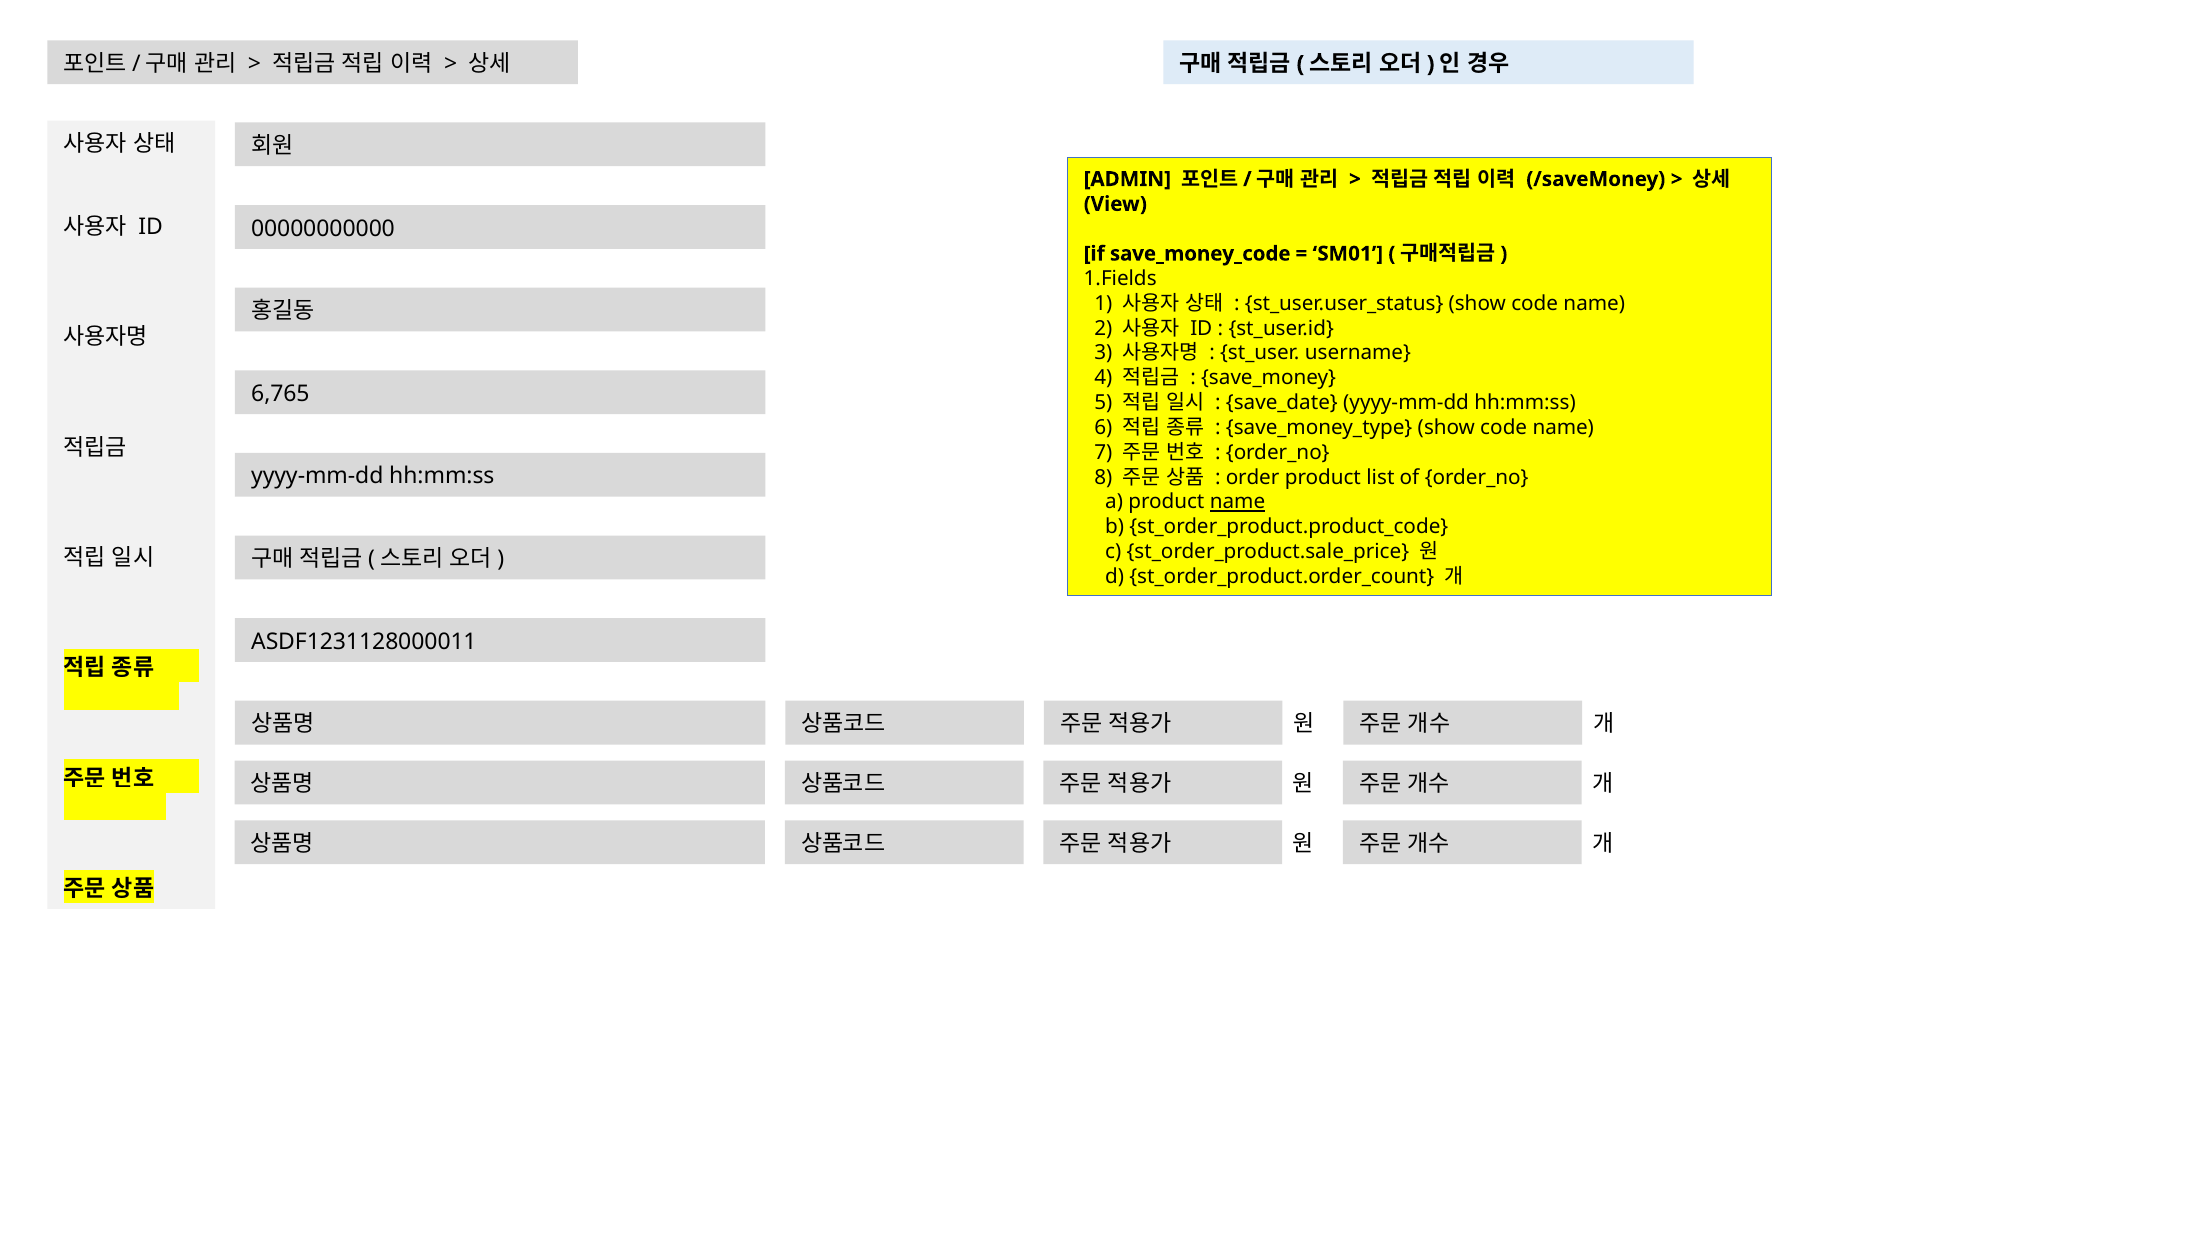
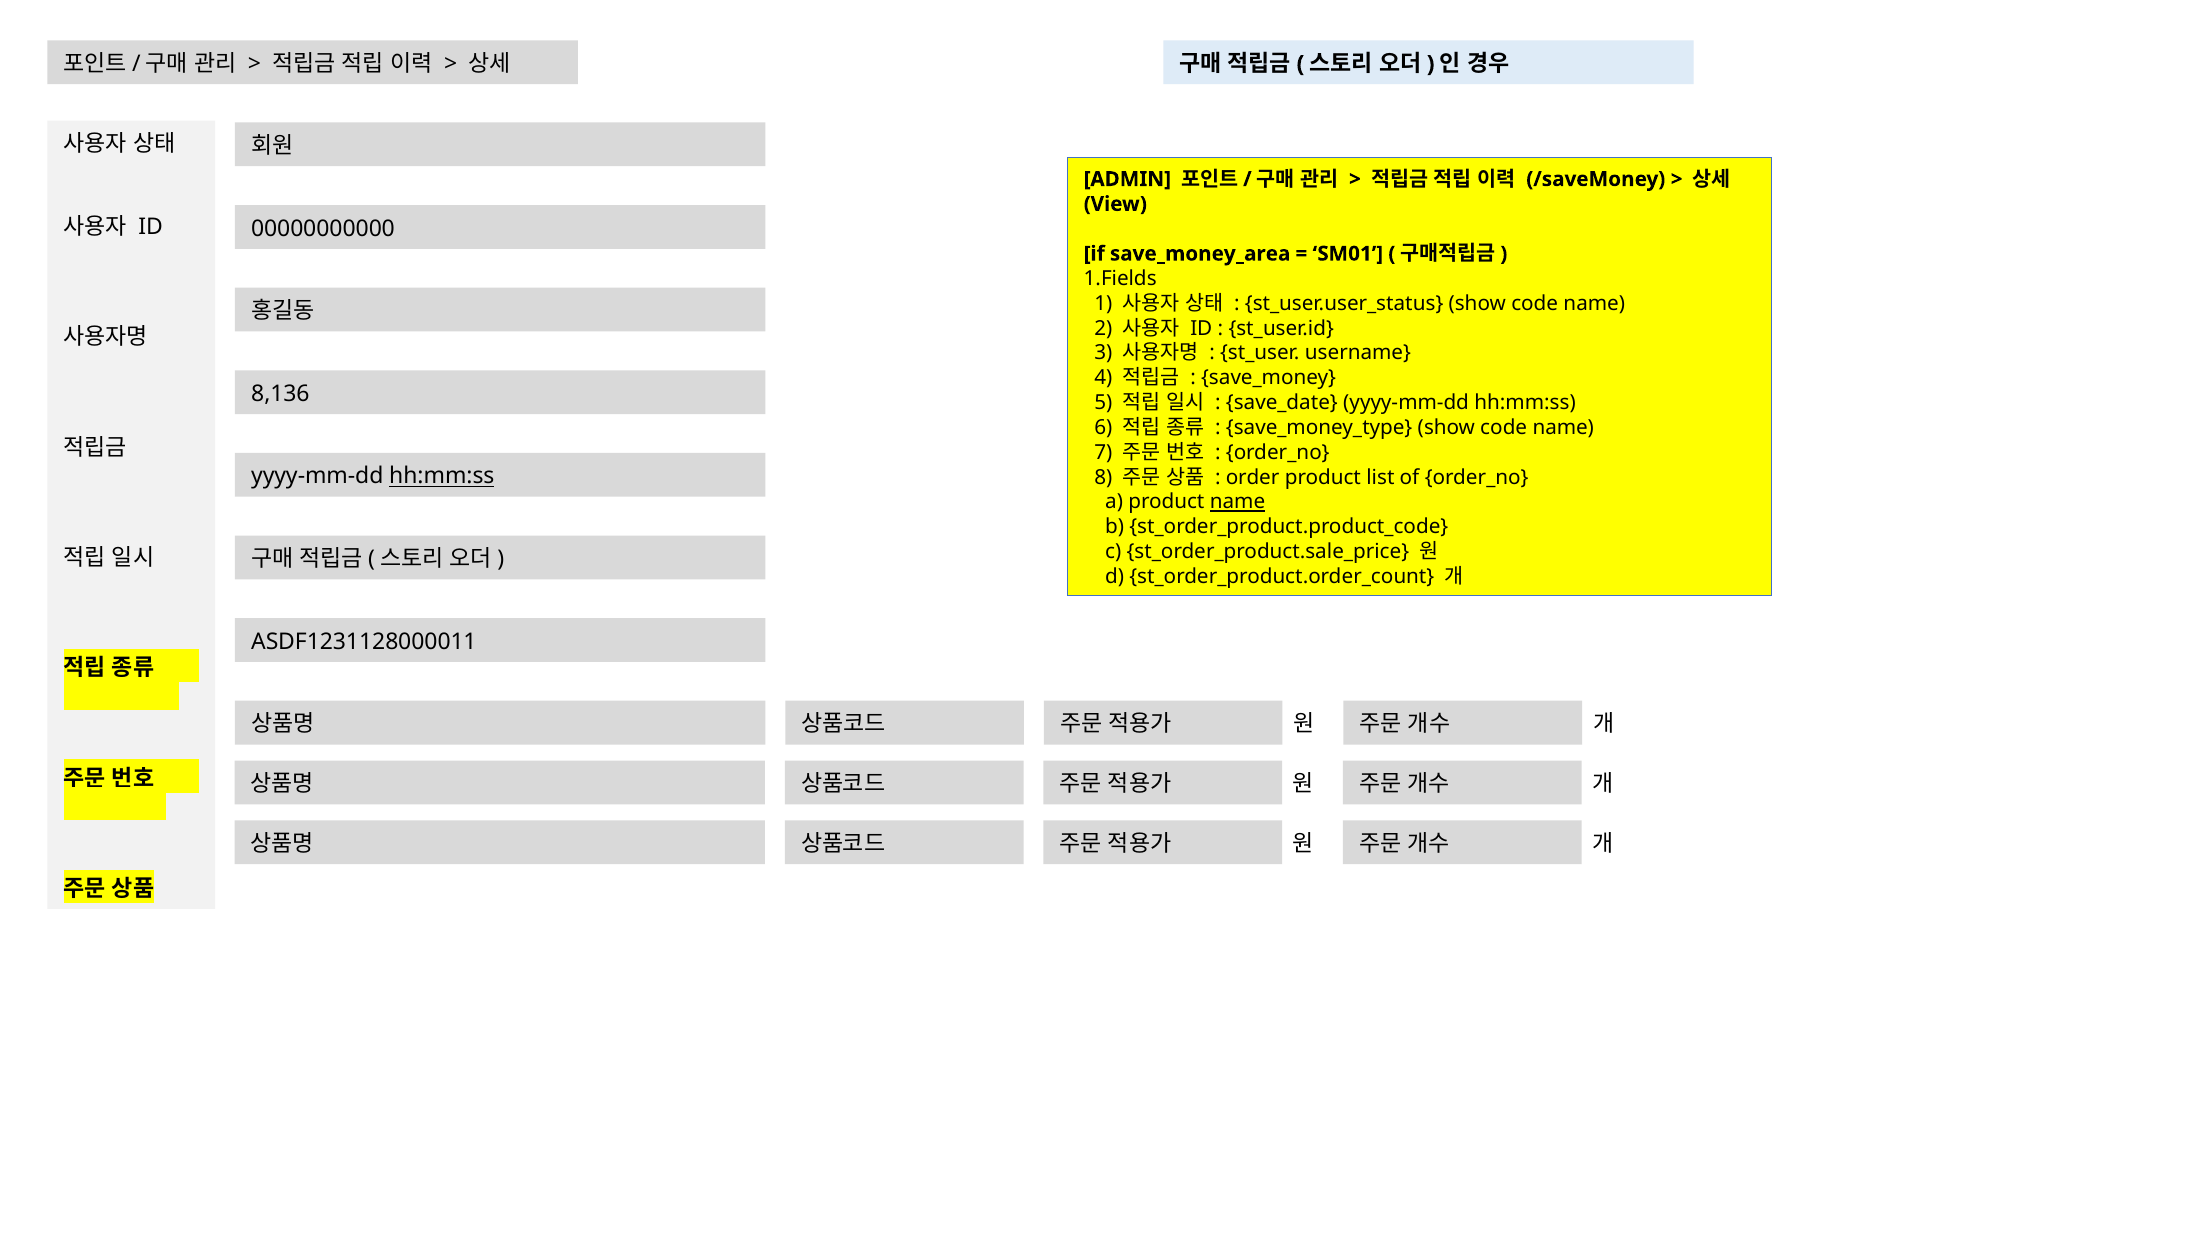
save_money_code: save_money_code -> save_money_area (1200, 254)
6,765: 6,765 -> 8,136 (280, 394)
hh:mm:ss underline: none -> present (442, 476)
